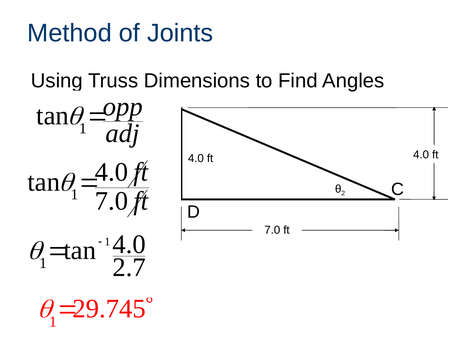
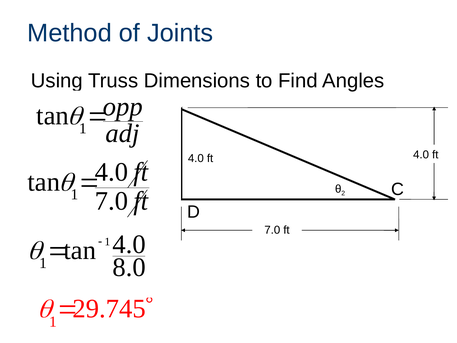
2.7: 2.7 -> 8.0 (129, 267)
